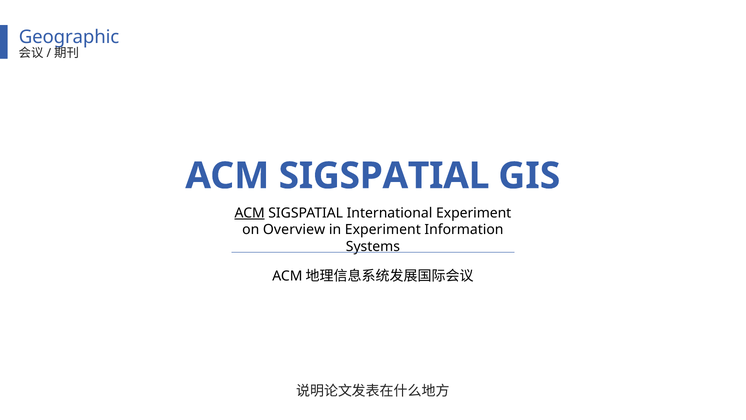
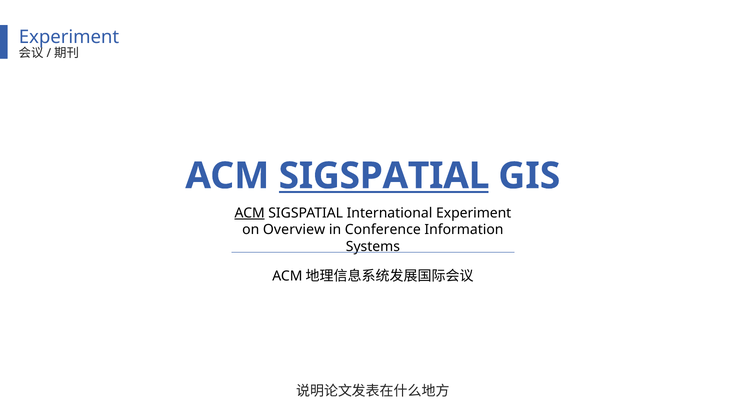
Geographic: Geographic -> Experiment (69, 37)
SIGSPATIAL underline: none -> present (384, 176)
in Experiment: Experiment -> Conference (383, 230)
